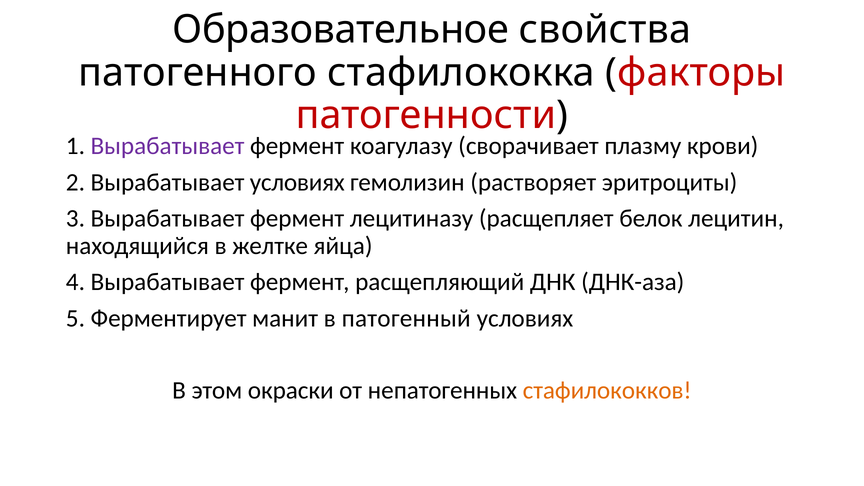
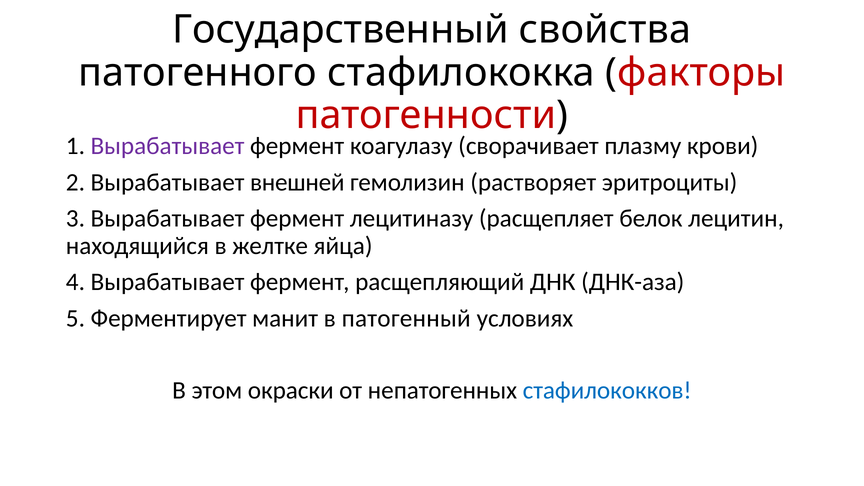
Образовательное: Образовательное -> Государственный (341, 30)
Вырабатывает условиях: условиях -> внешней (297, 182)
стафилококков colour: orange -> blue (607, 391)
